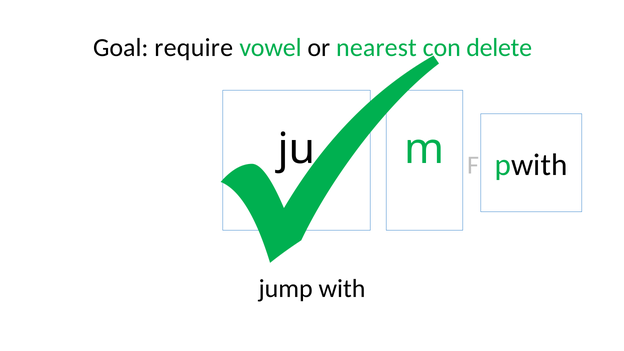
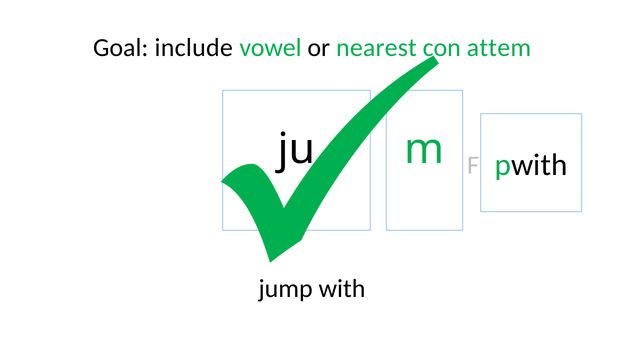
require: require -> include (194, 48)
delete: delete -> attem (499, 48)
